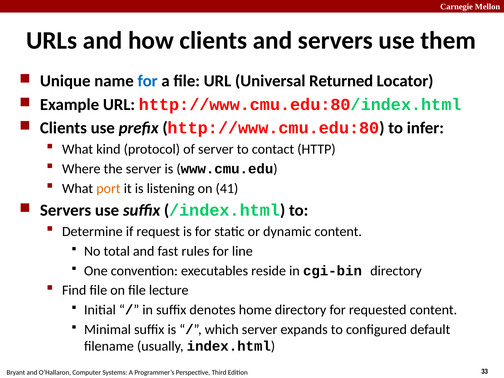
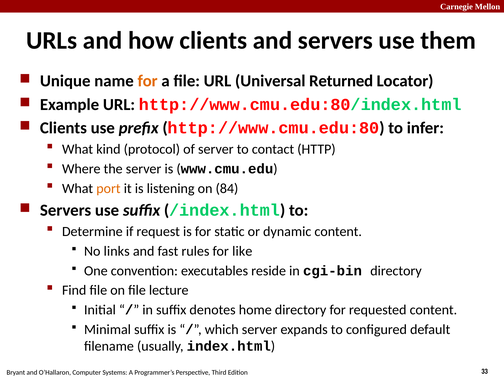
for colour: blue -> orange (148, 81)
41: 41 -> 84 (227, 188)
total: total -> links (117, 251)
line: line -> like (242, 251)
